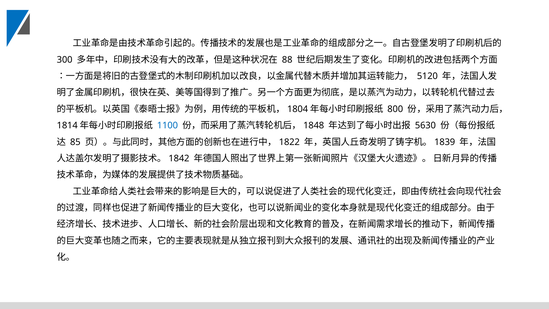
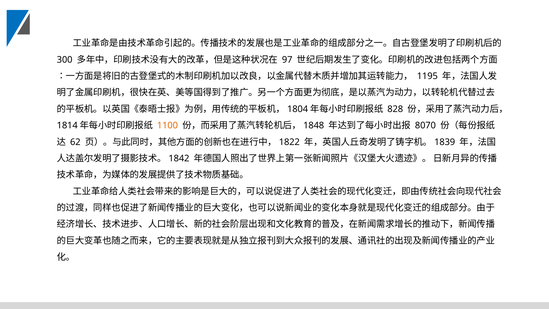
88: 88 -> 97 (287, 60)
5120: 5120 -> 1195 (427, 76)
800: 800 -> 828 (395, 109)
1100 colour: blue -> orange (167, 125)
5630: 5630 -> 8070 (425, 125)
85: 85 -> 62 (75, 142)
